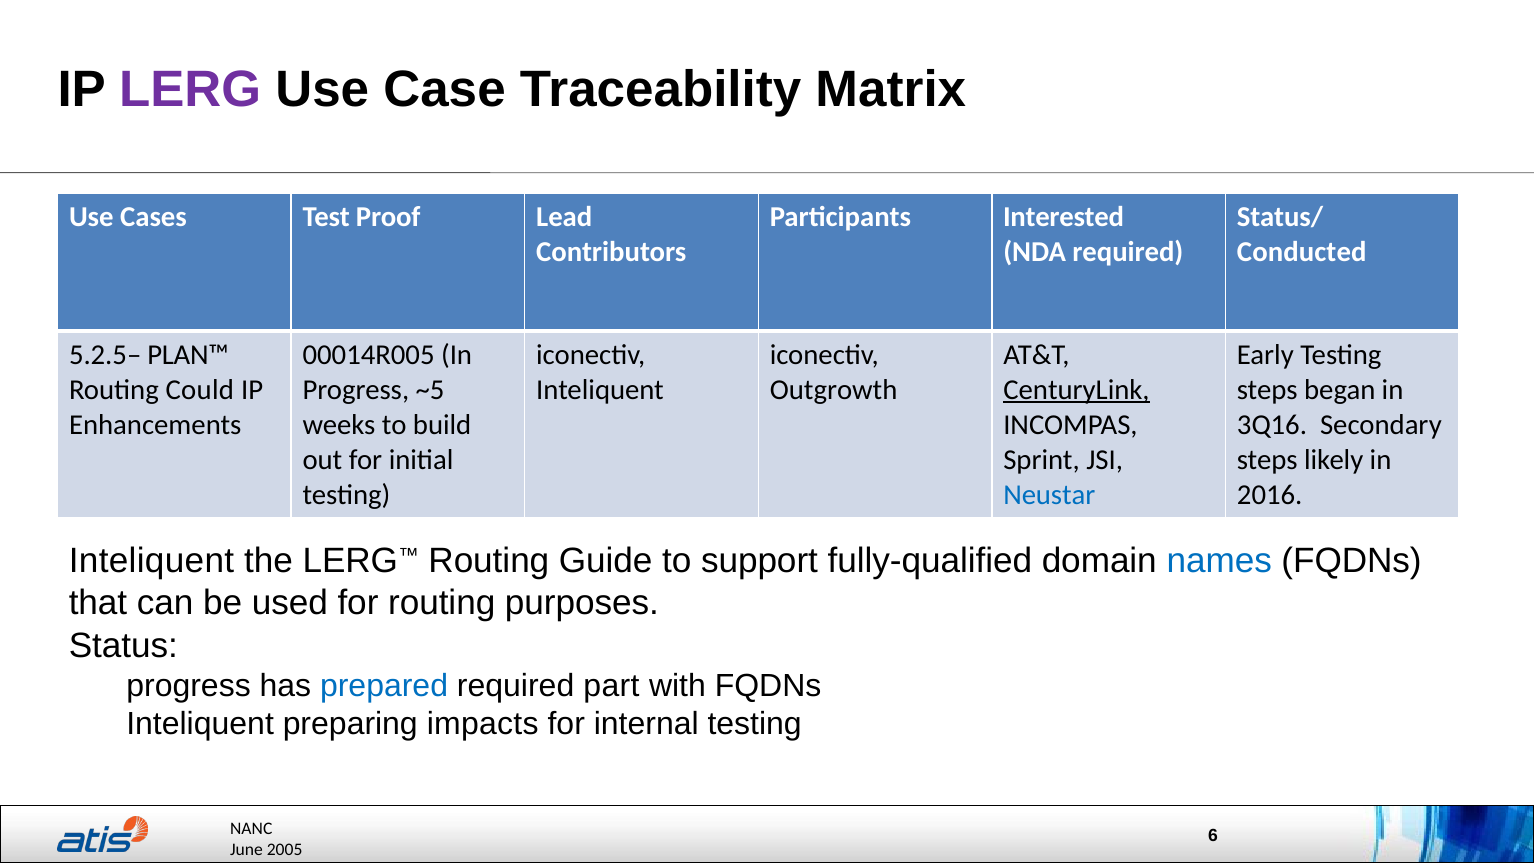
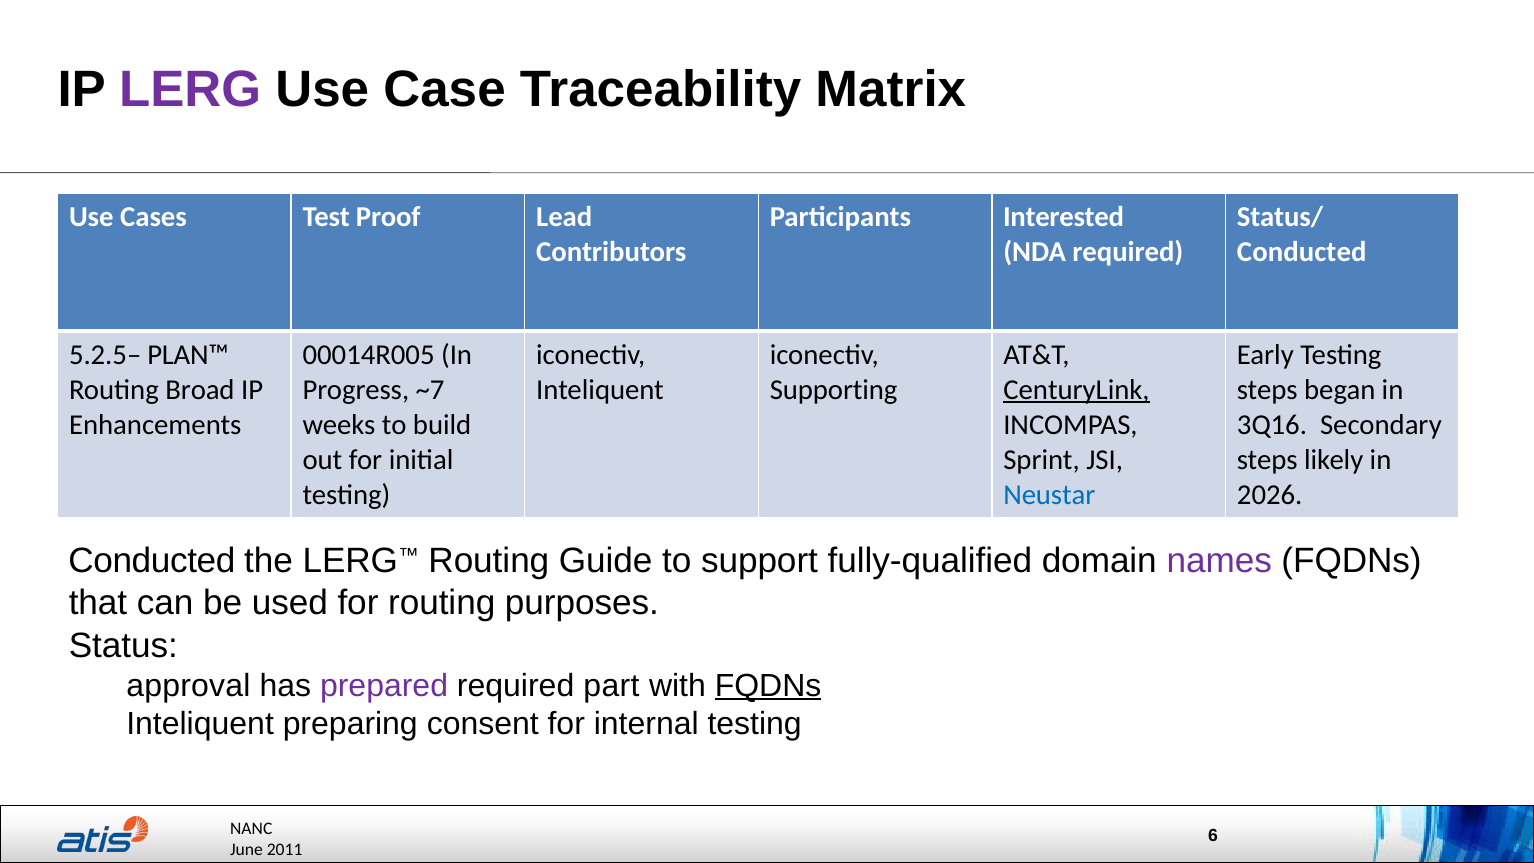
Could: Could -> Broad (200, 390)
~5: ~5 -> ~7 (430, 390)
Outgrowth: Outgrowth -> Supporting (834, 390)
2016: 2016 -> 2026 (1270, 495)
Inteliquent: Inteliquent -> Conducted (152, 561)
names colour: blue -> purple (1219, 561)
progress: progress -> approval (188, 685)
prepared colour: blue -> purple (384, 685)
FQDNs underline: none -> present (768, 685)
impacts: impacts -> consent (483, 724)
2005: 2005 -> 2011 (285, 850)
